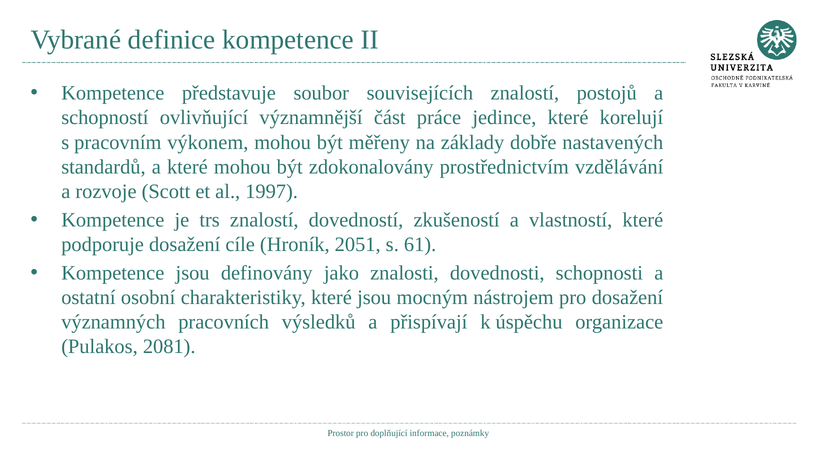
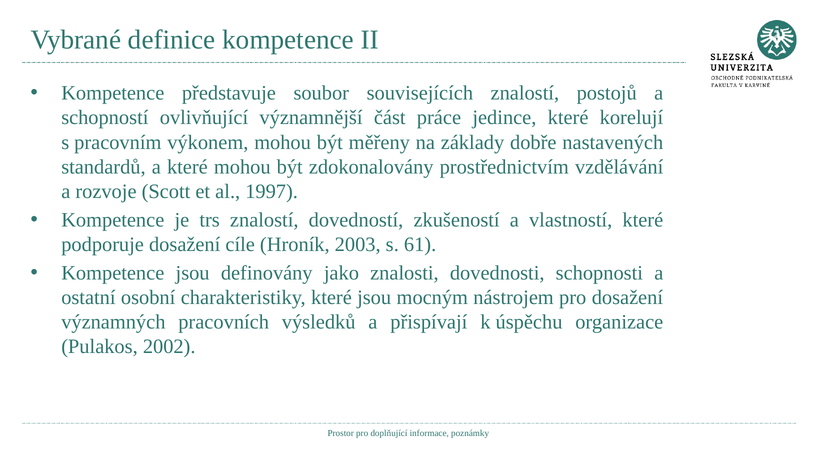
2051: 2051 -> 2003 (358, 244)
2081: 2081 -> 2002 (169, 346)
